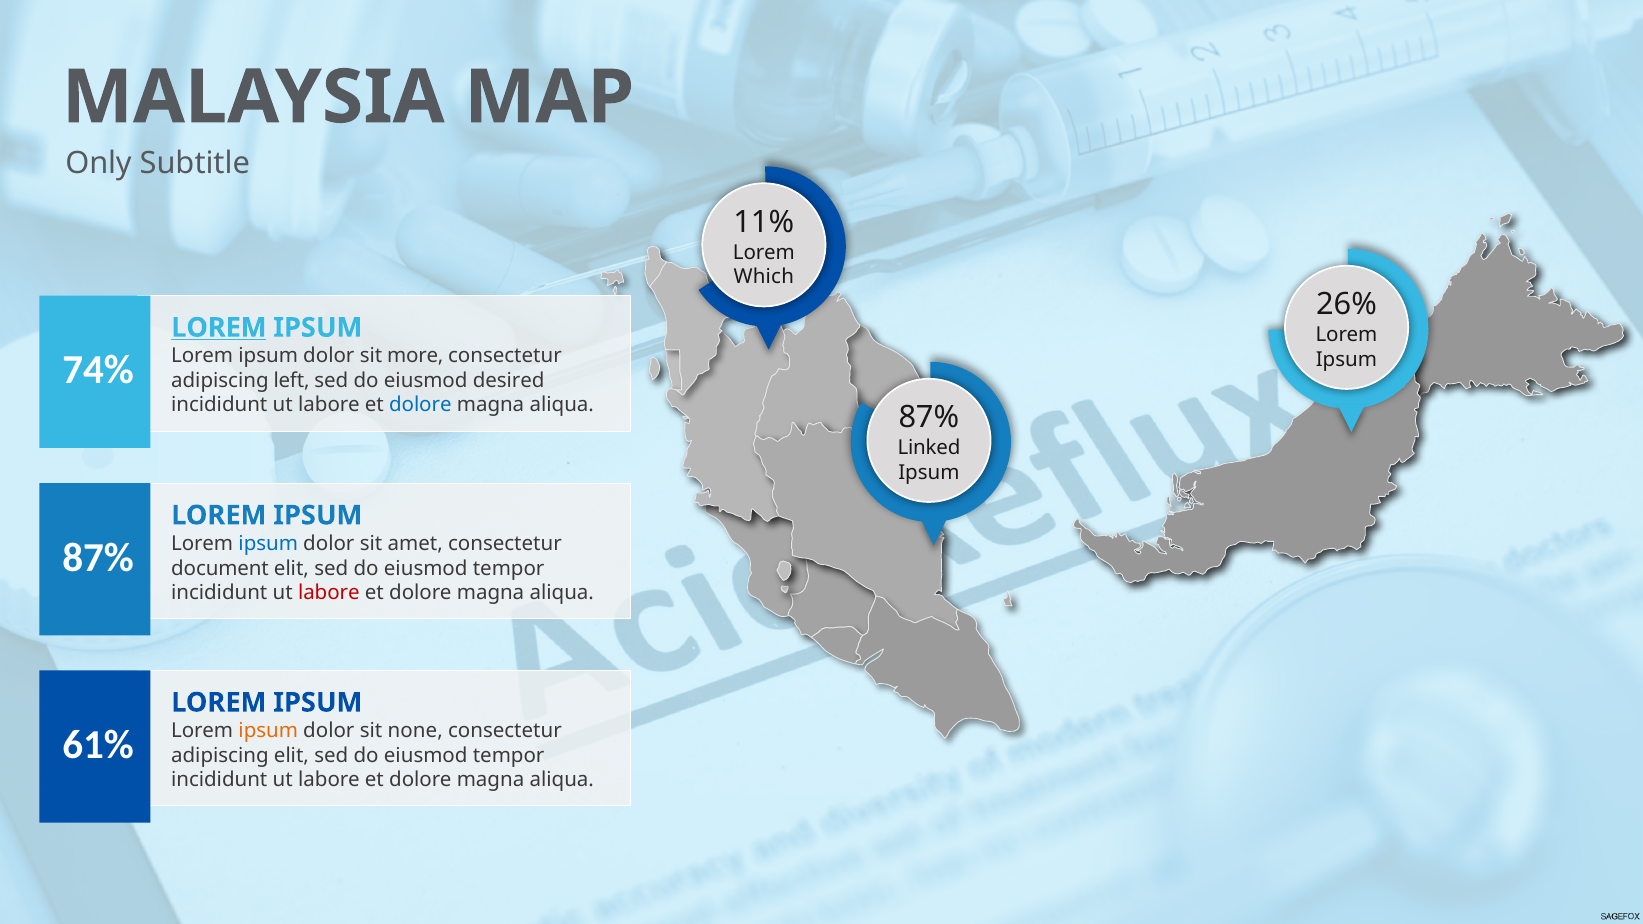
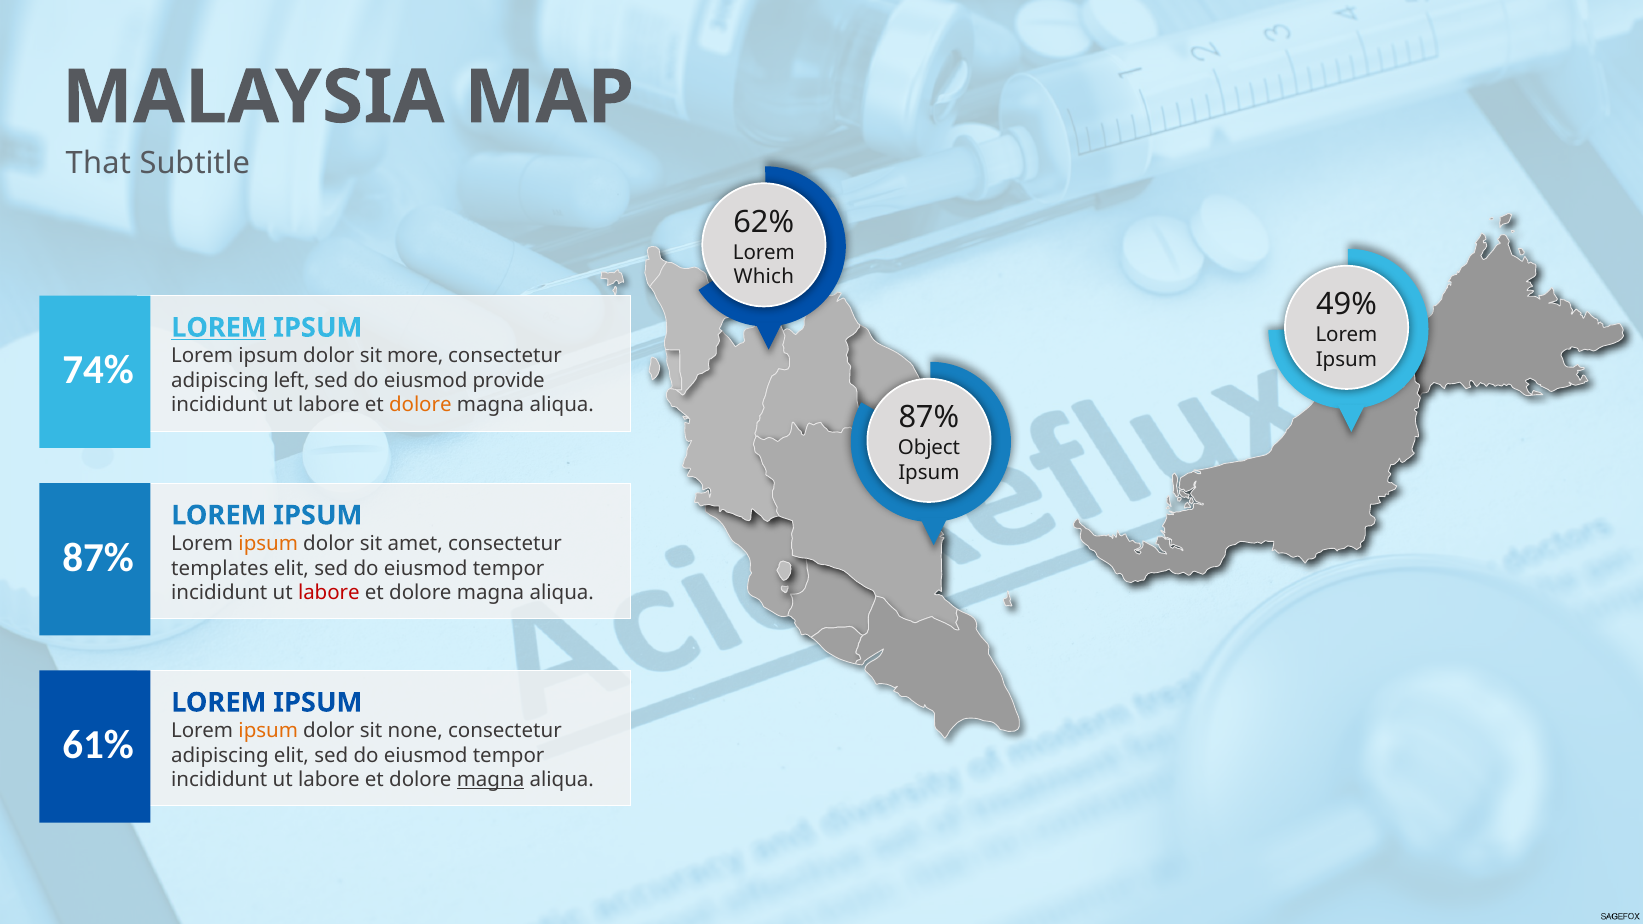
Only: Only -> That (98, 163)
11%: 11% -> 62% (764, 222)
26%: 26% -> 49% (1346, 305)
desired: desired -> provide (509, 381)
dolore colour: blue -> orange (420, 405)
Linked: Linked -> Object (929, 448)
ipsum colour: blue -> orange (268, 544)
document: document -> templates (220, 568)
magna underline: none -> present (491, 780)
